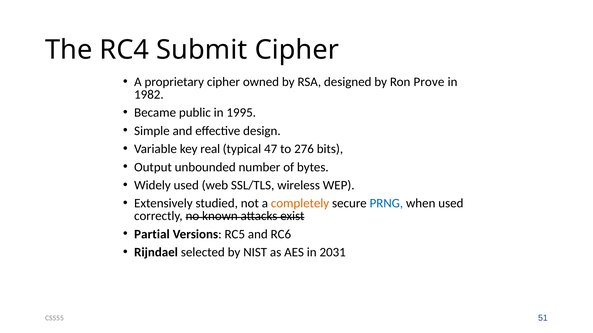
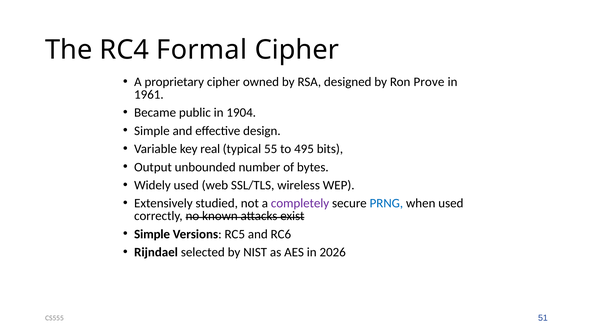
Submit: Submit -> Formal (202, 50)
1982: 1982 -> 1961 (149, 95)
1995: 1995 -> 1904 (241, 113)
47: 47 -> 55 (271, 149)
276: 276 -> 495 (304, 149)
completely colour: orange -> purple (300, 204)
Partial: Partial -> Simple (152, 234)
2031: 2031 -> 2026 (333, 253)
